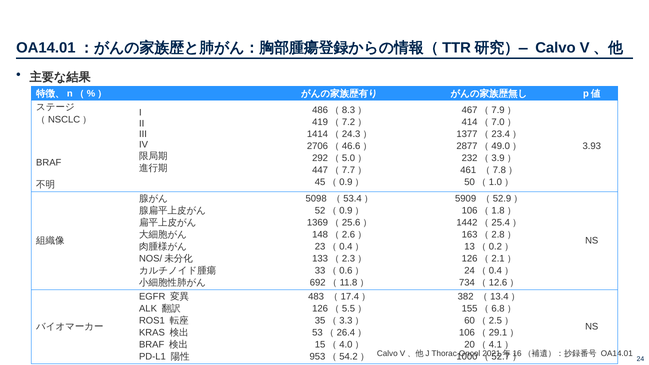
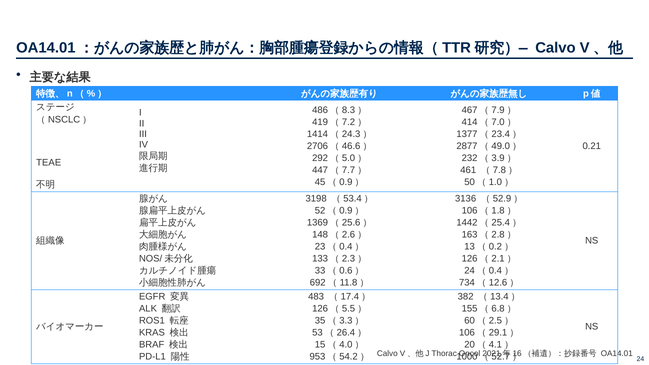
3.93: 3.93 -> 0.21 (592, 146)
BRAF: BRAF -> TEAE (49, 163)
5098: 5098 -> 3198 (316, 199)
5909: 5909 -> 3136 (466, 199)
